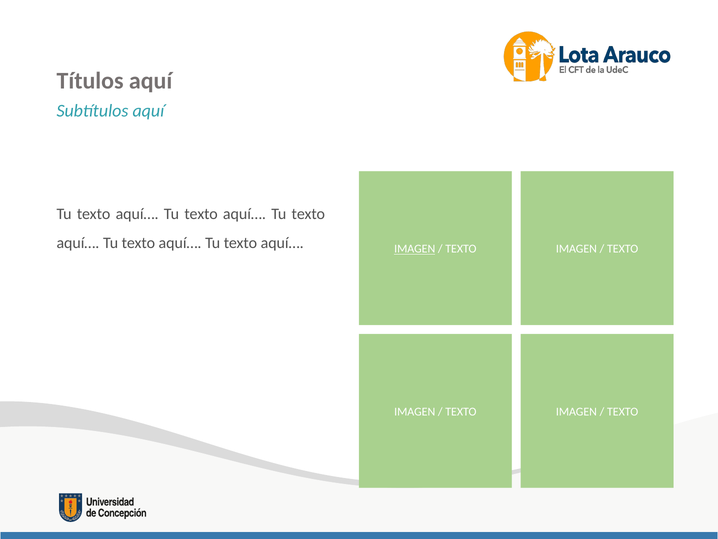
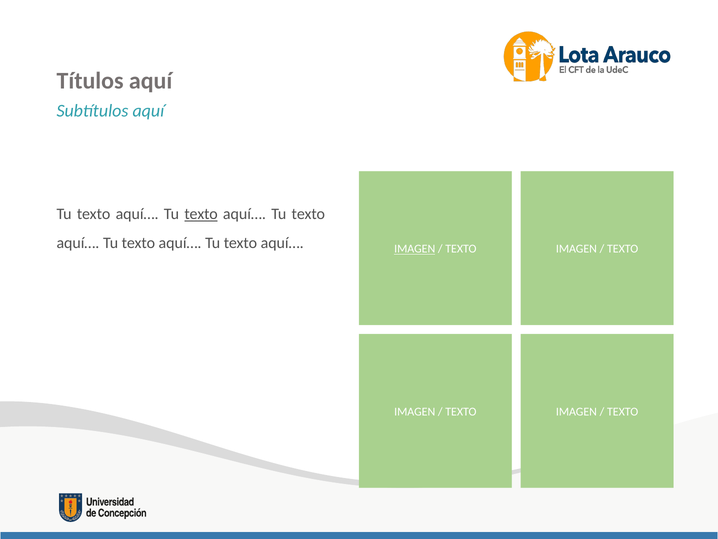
texto underline: none -> present (201, 214)
